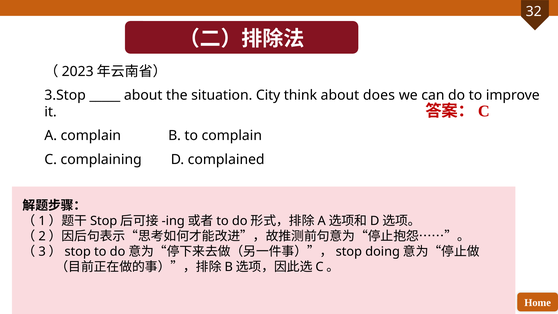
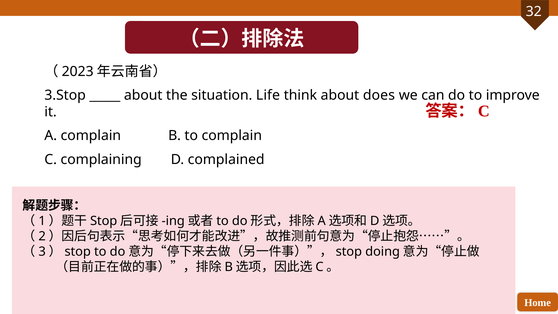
City: City -> Life (268, 95)
